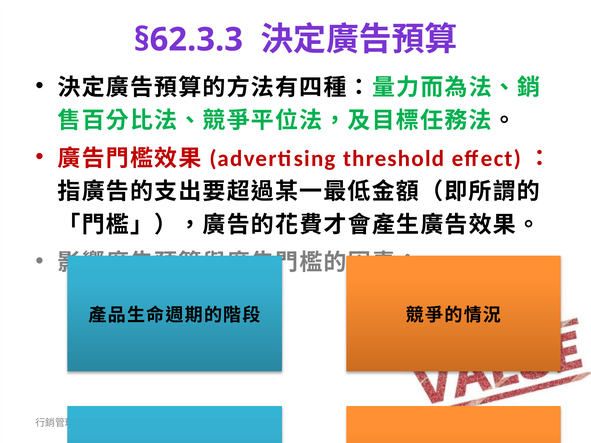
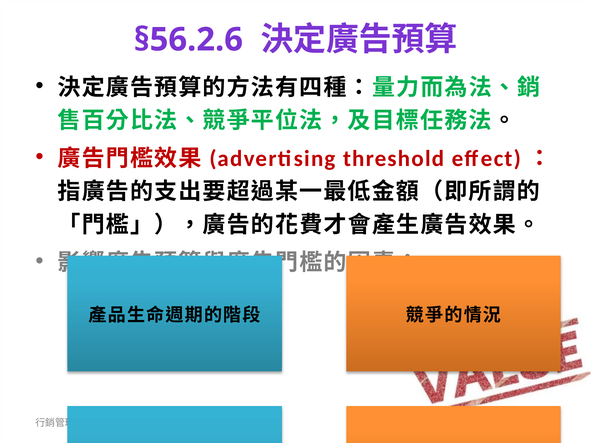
§62.3.3: §62.3.3 -> §56.2.6 (188, 40)
